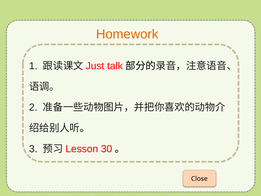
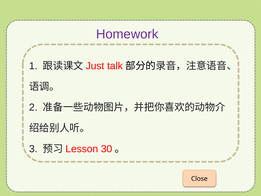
Homework colour: orange -> purple (127, 34)
